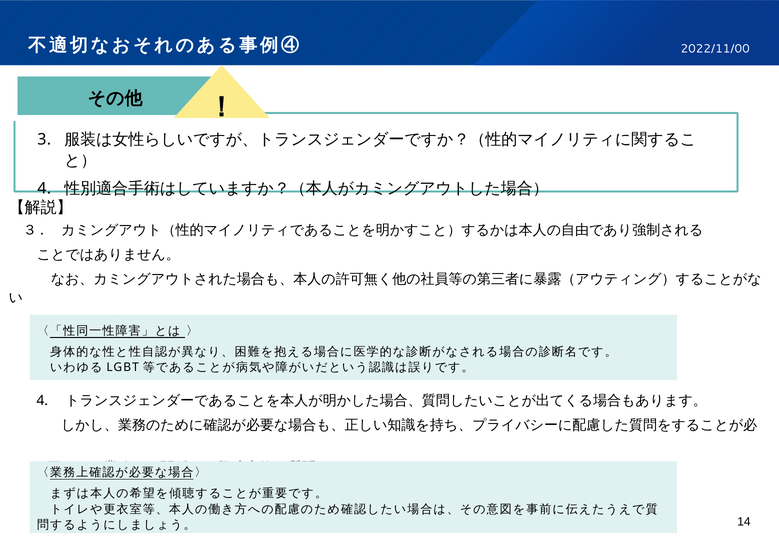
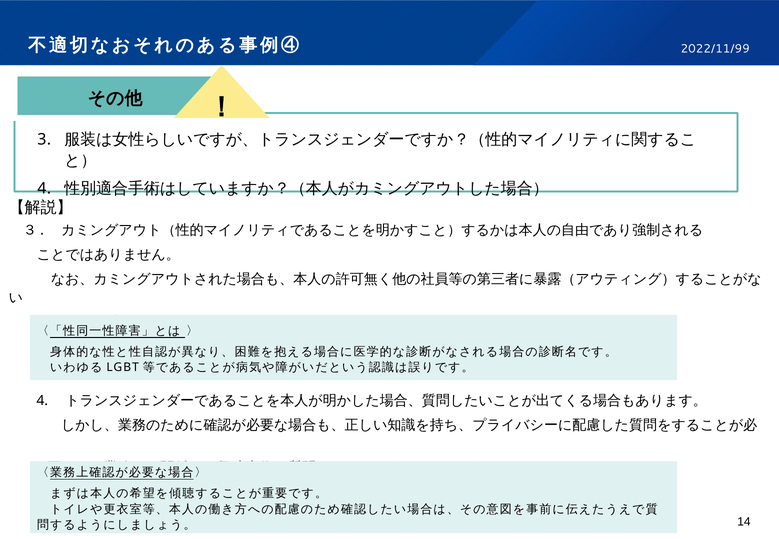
2022/11/00: 2022/11/00 -> 2022/11/99 (715, 49)
